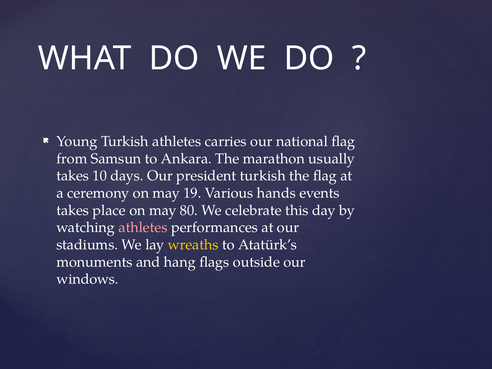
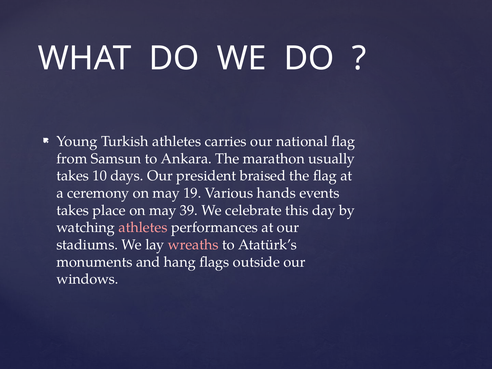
president turkish: turkish -> braised (263, 176)
80: 80 -> 39 (189, 210)
wreaths colour: yellow -> pink (193, 245)
